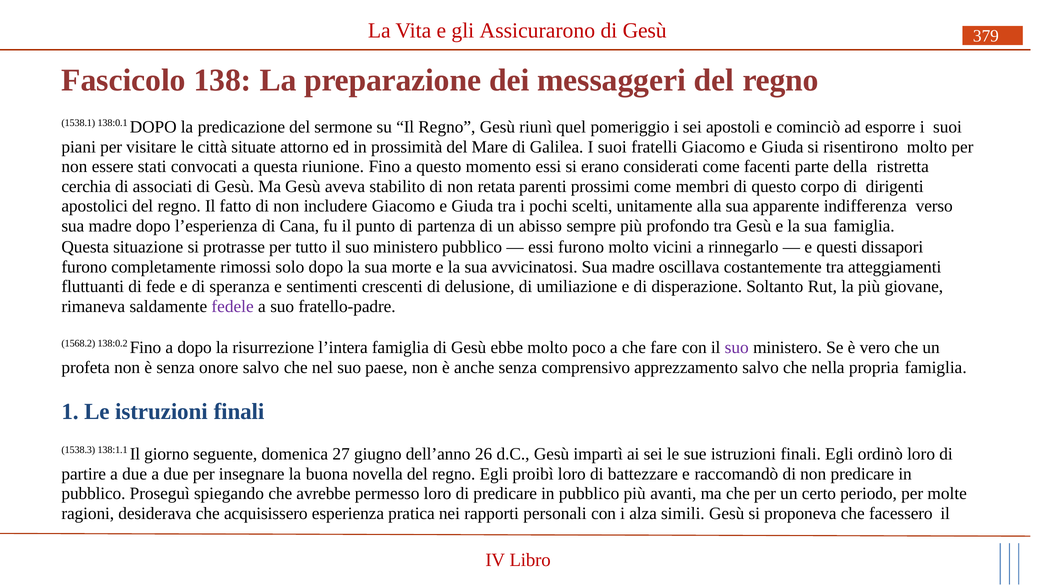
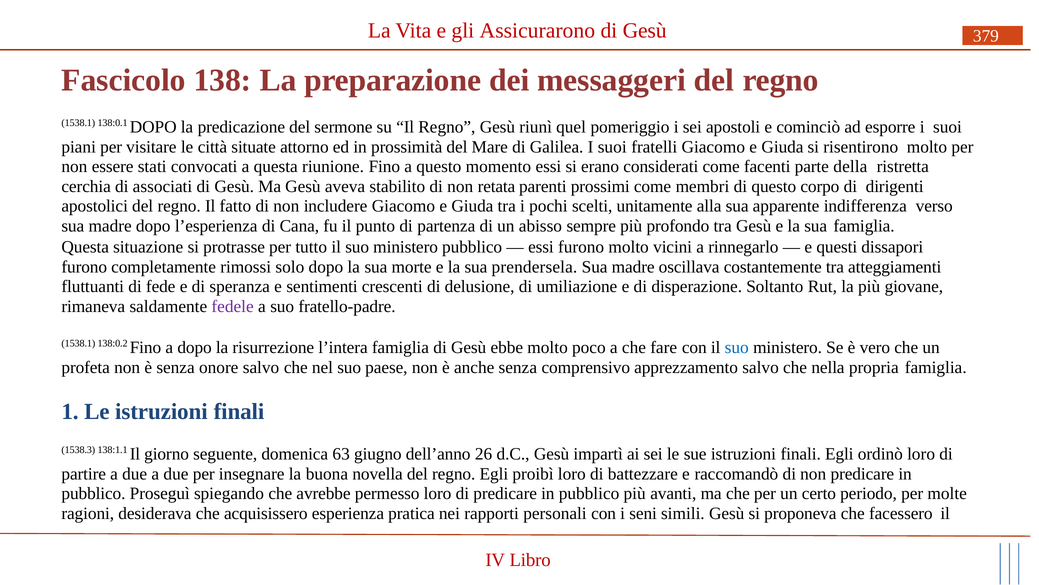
avvicinatosi: avvicinatosi -> prendersela (534, 267)
1568.2: 1568.2 -> 1538.1 (78, 344)
suo colour: purple -> blue (737, 348)
27: 27 -> 63 (341, 454)
alza: alza -> seni (643, 514)
